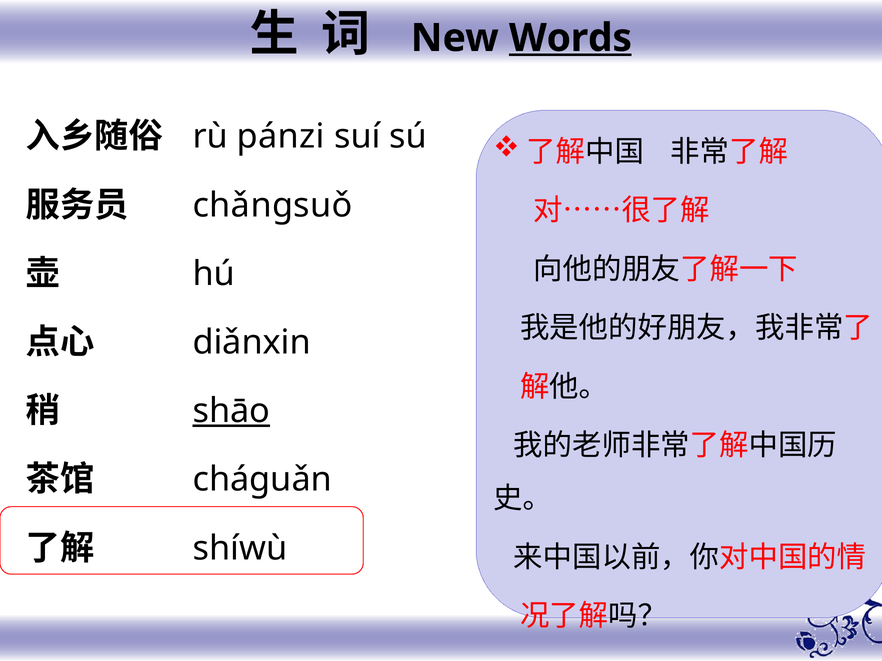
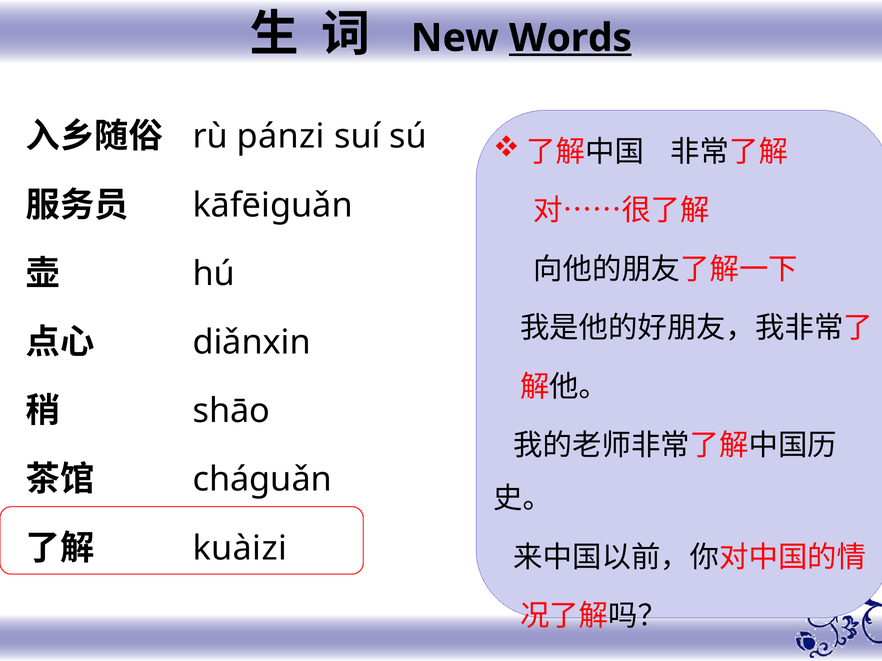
chǎngsuǒ: chǎngsuǒ -> kāfēiguǎn (273, 205)
shāo underline: present -> none (231, 411)
shíwù: shíwù -> kuàizi (240, 549)
